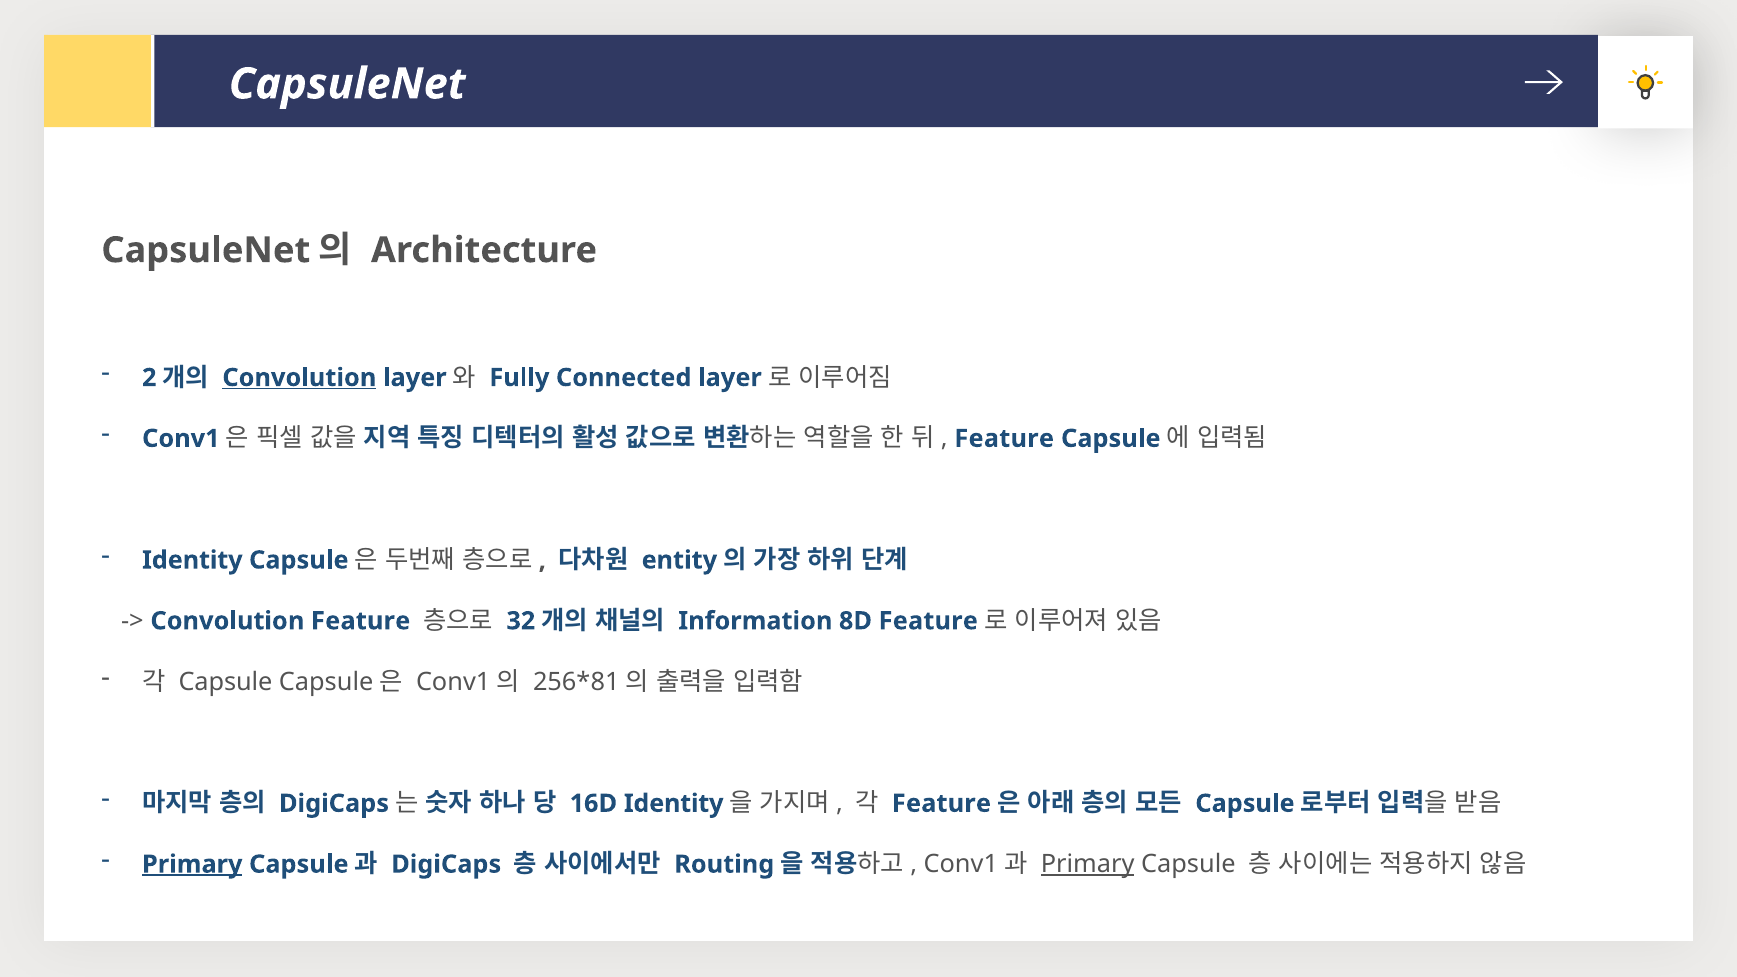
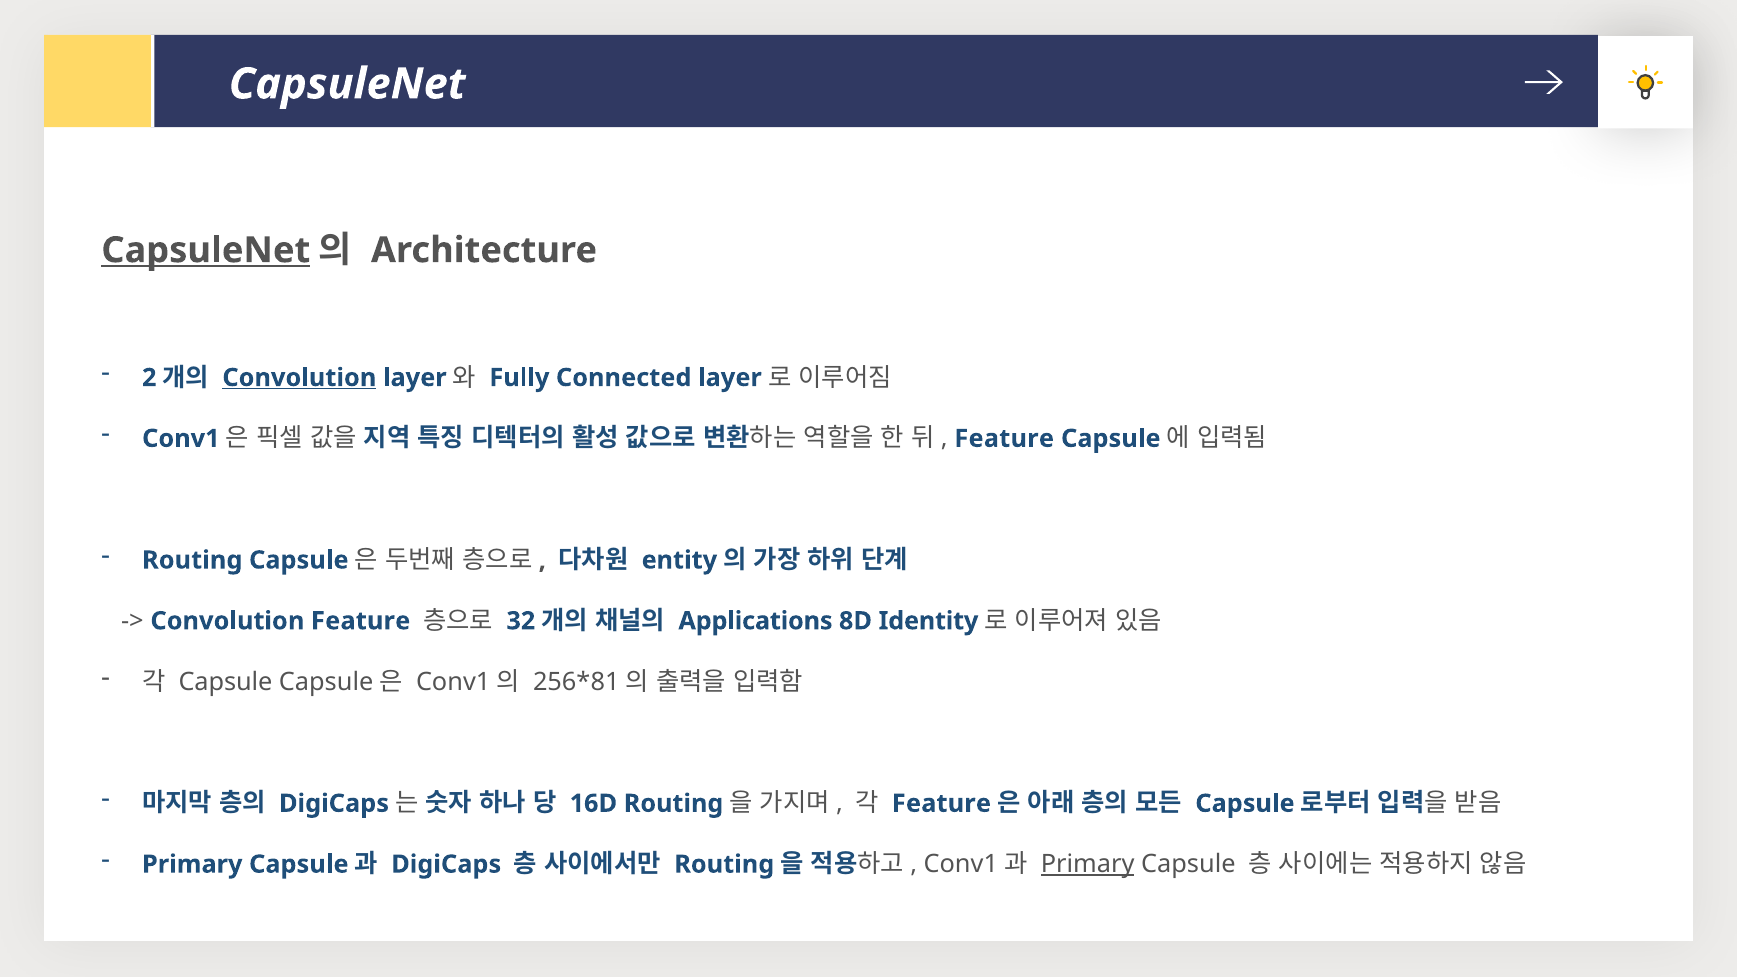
CapsuleNet underline: none -> present (206, 250)
Identity: Identity -> Routing (192, 560)
Information: Information -> Applications (756, 621)
8D Feature: Feature -> Identity (928, 621)
16D Identity: Identity -> Routing (674, 803)
Primary underline: present -> none (192, 864)
